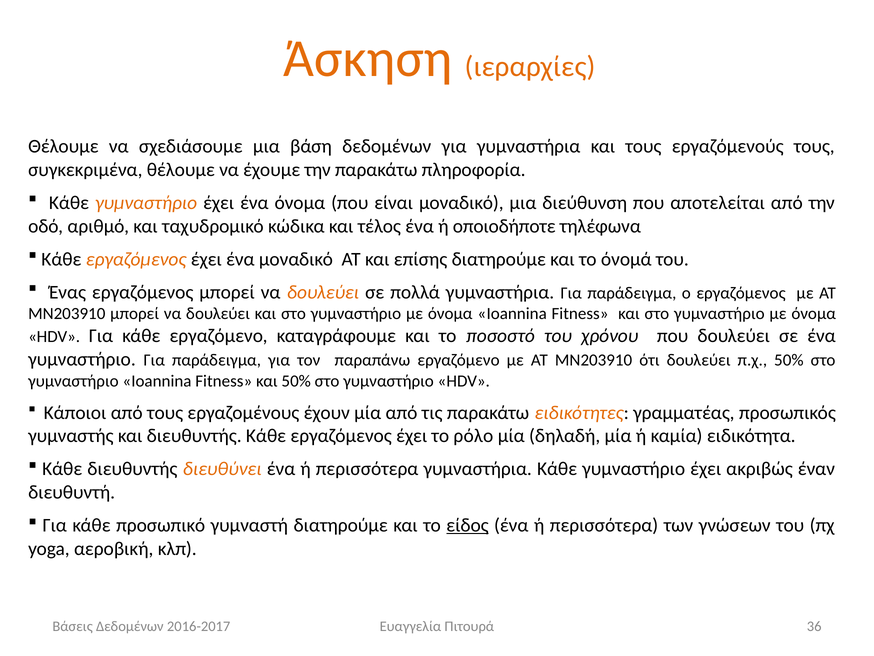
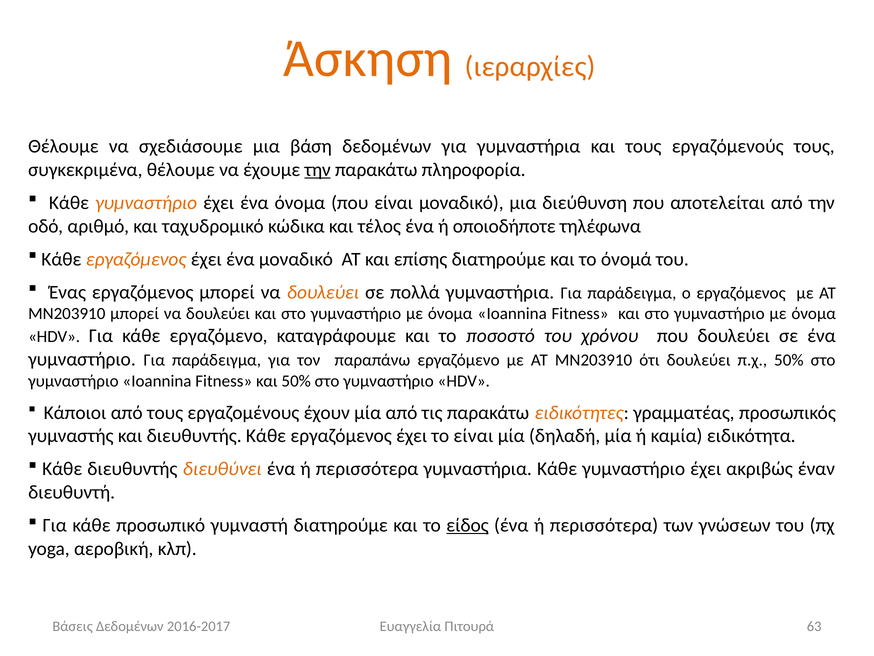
την underline: none -> present (318, 170)
το ρόλο: ρόλο -> είναι (473, 436)
36: 36 -> 63 (814, 626)
